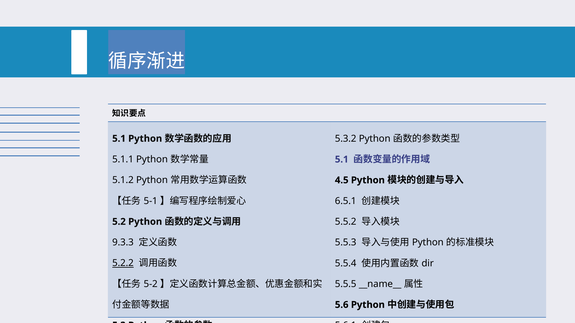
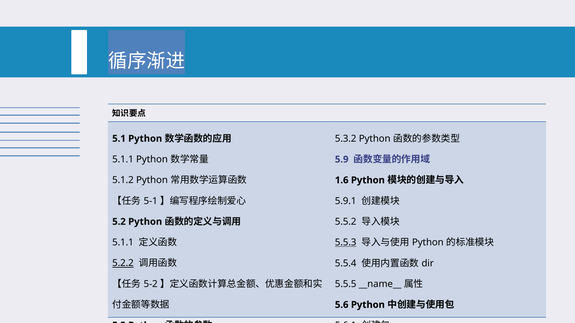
5.1: 5.1 -> 5.9 (342, 160)
4.5: 4.5 -> 1.6 (342, 180)
6.5.1: 6.5.1 -> 5.9.1 (346, 201)
9.3.3: 9.3.3 -> 5.1.1 (123, 243)
5.5.3 underline: none -> present (346, 243)
